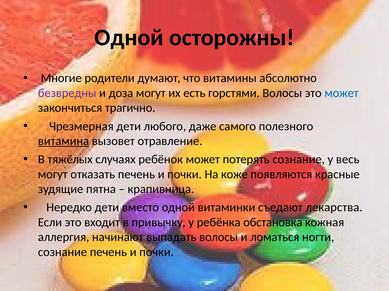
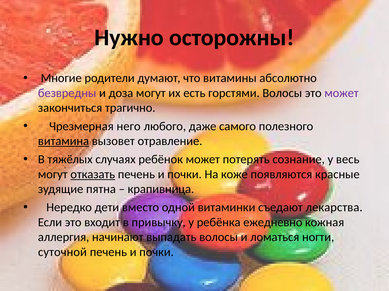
Одной: Одной -> Нужно (129, 38)
может colour: blue -> purple (341, 93)
Чрезмерная дети: дети -> него (129, 127)
отказать underline: none -> present (93, 175)
обстановка: обстановка -> ежедневно (273, 223)
сознание: сознание -> суточной (62, 253)
